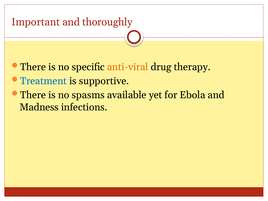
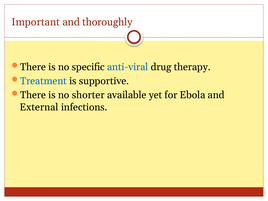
anti-viral colour: orange -> blue (128, 67)
spasms: spasms -> shorter (88, 95)
Madness: Madness -> External (39, 107)
